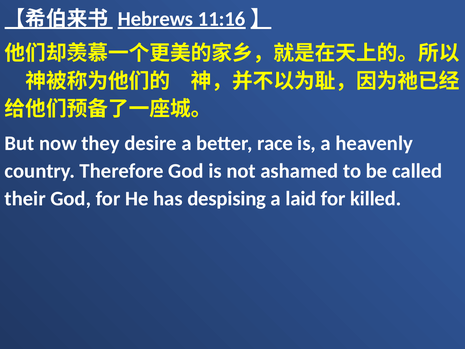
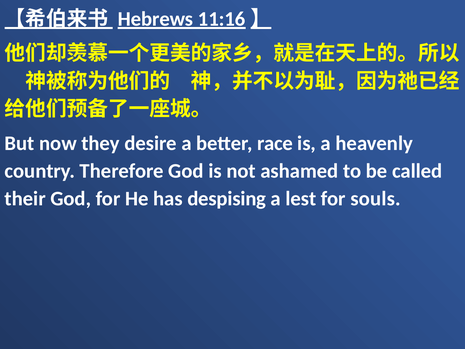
laid: laid -> lest (301, 199)
killed: killed -> souls (376, 199)
